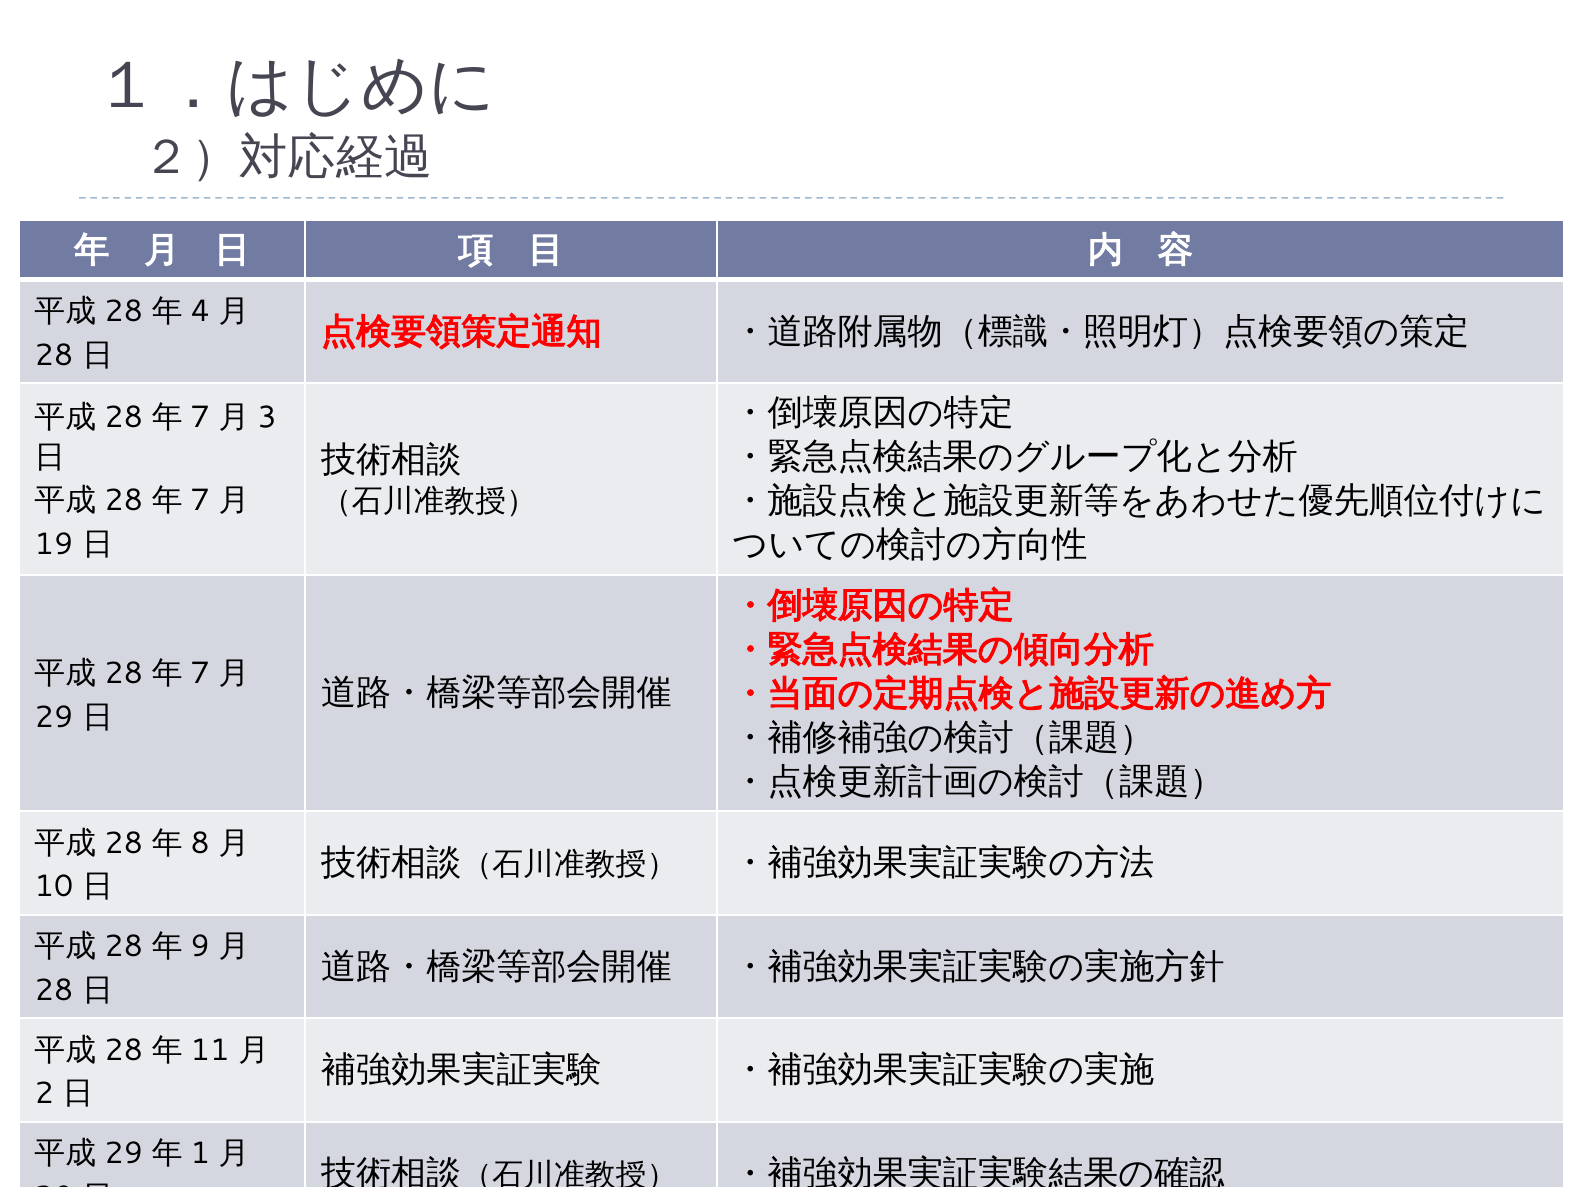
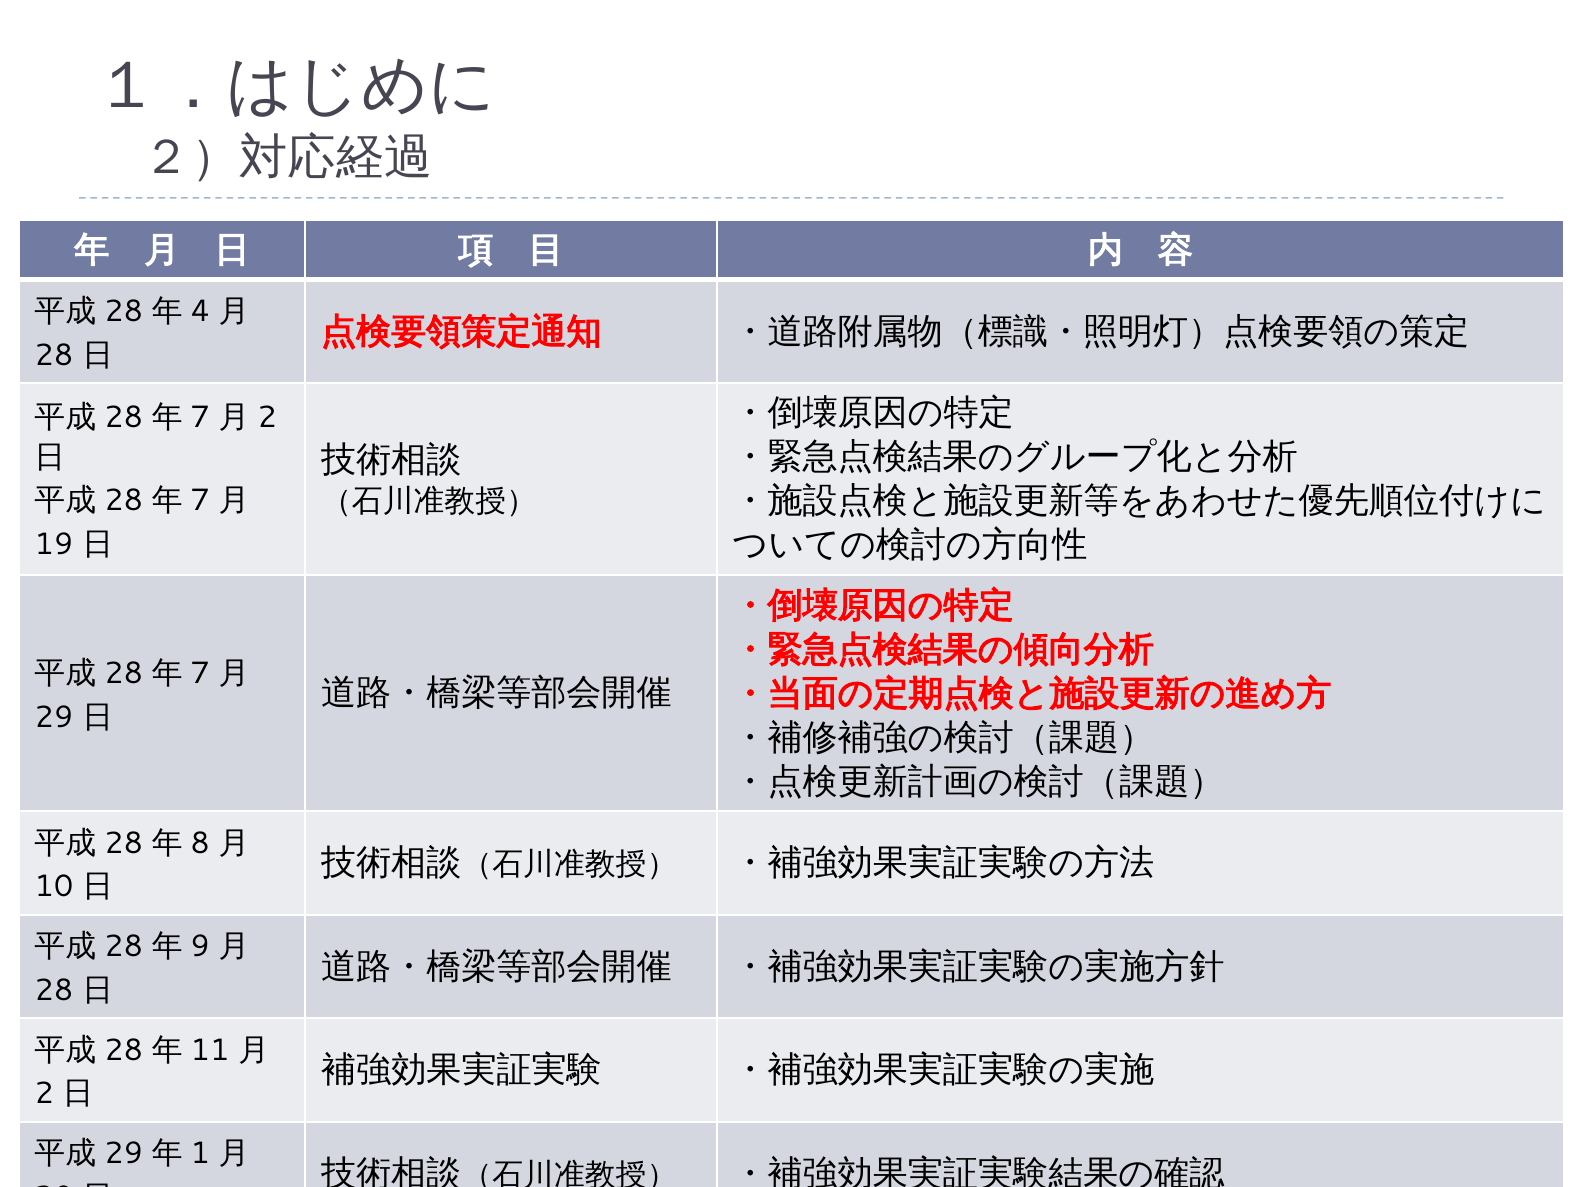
3: 3 -> 2 (267, 418)
